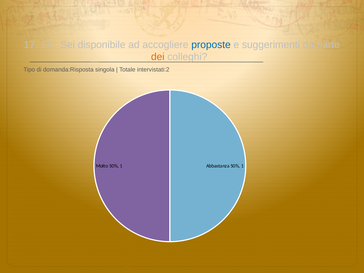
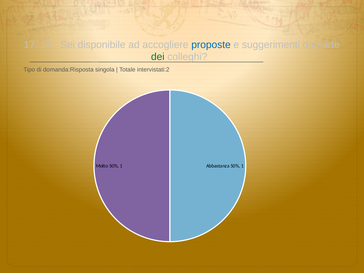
dei colour: orange -> green (158, 57)
